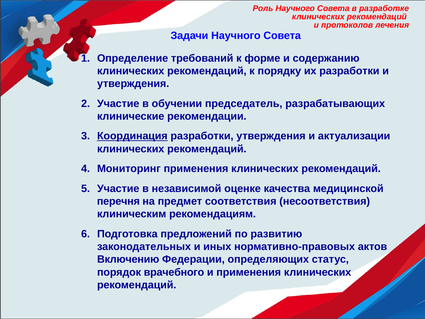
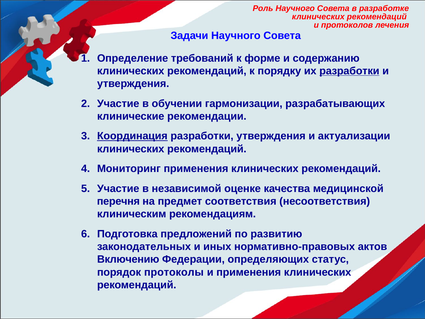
разработки underline: none -> present (349, 71)
председатель: председатель -> гармонизации (244, 103)
врачебного: врачебного -> протоколы (174, 272)
